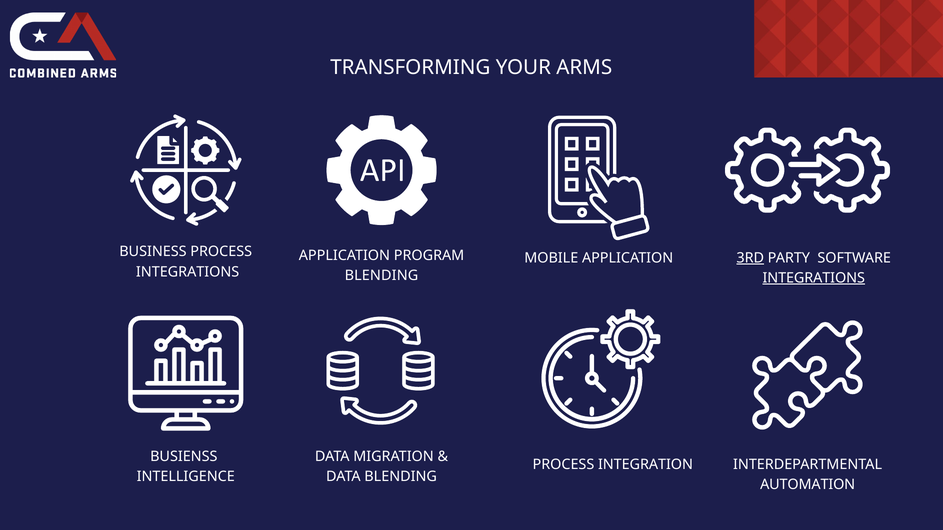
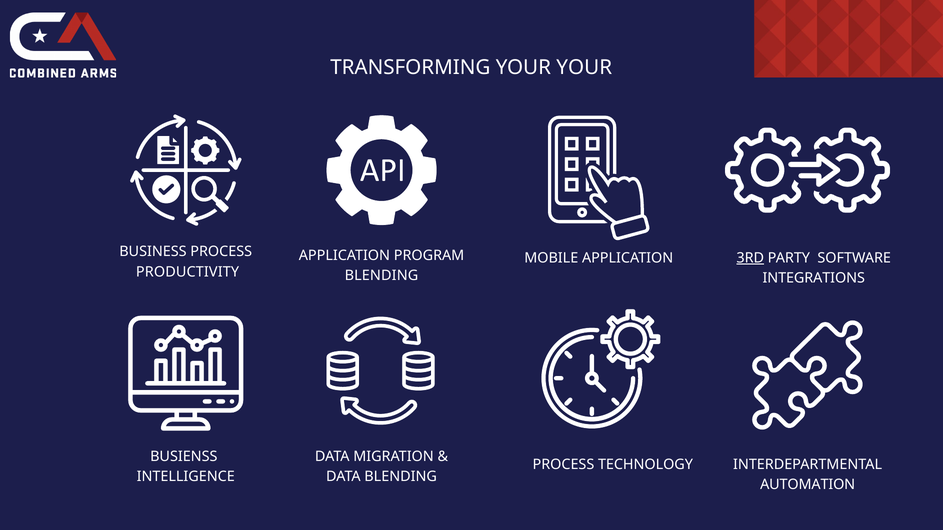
YOUR ARMS: ARMS -> YOUR (584, 68)
INTEGRATIONS: INTEGRATIONS -> PRODUCTIVITY (188, 272)
INTEGRATIONS underline: present -> none (814, 278)
INTEGRATION: INTEGRATION -> TECHNOLOGY (645, 465)
